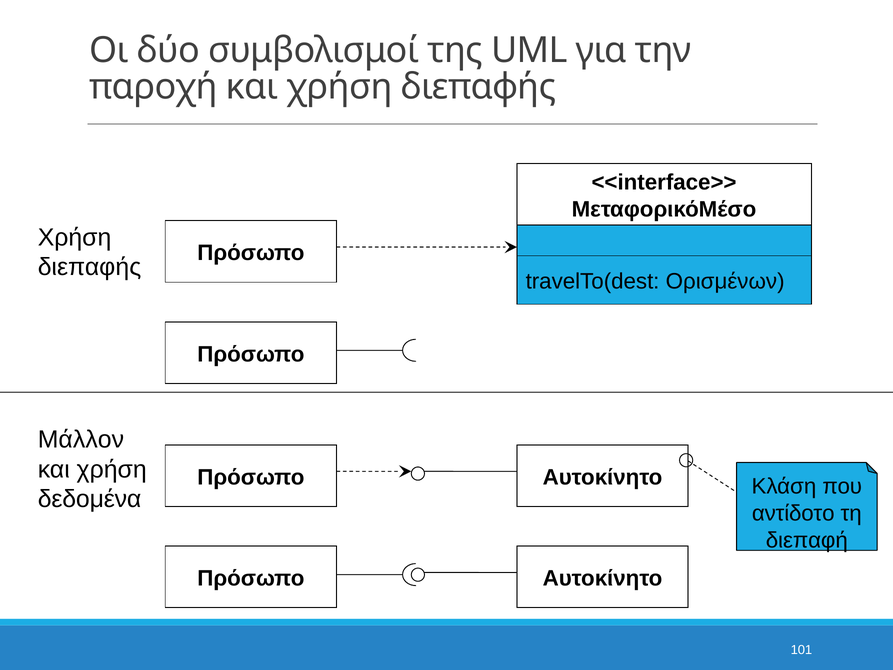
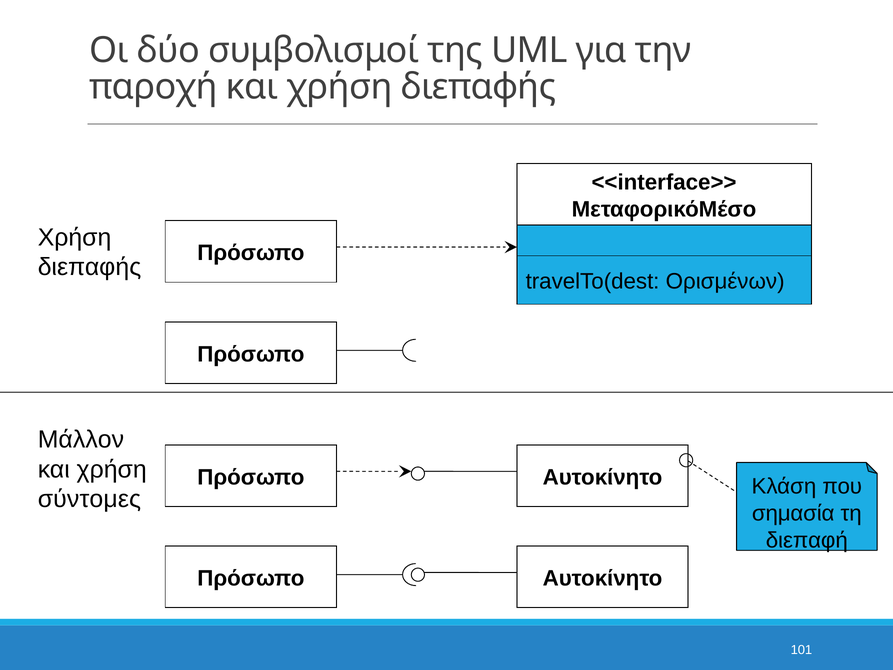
δεδομένα: δεδομένα -> σύντομες (89, 499)
αντίδοτο: αντίδοτο -> σημασία (793, 513)
